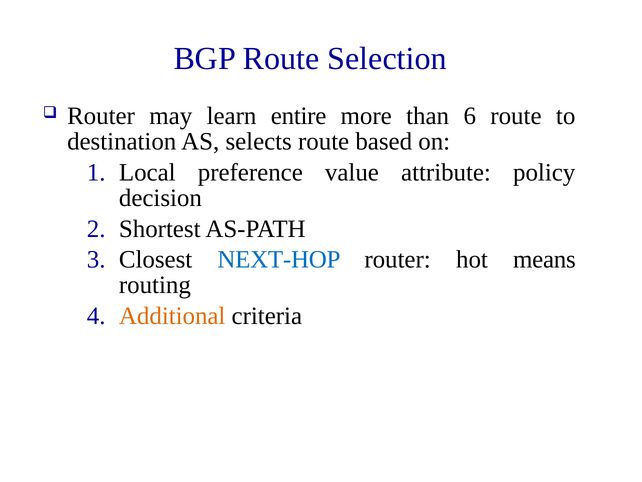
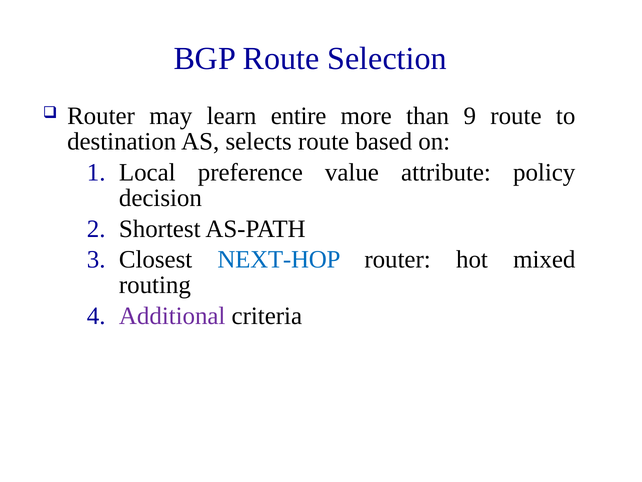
6: 6 -> 9 (470, 116)
means: means -> mixed (544, 259)
Additional colour: orange -> purple (172, 316)
